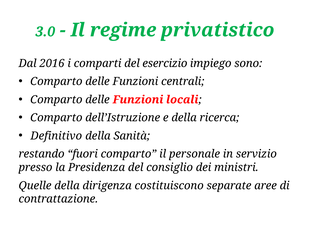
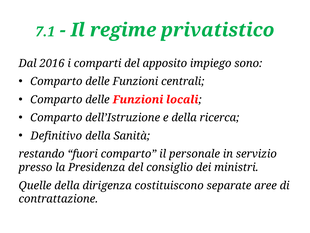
3.0: 3.0 -> 7.1 (45, 32)
esercizio: esercizio -> apposito (165, 63)
